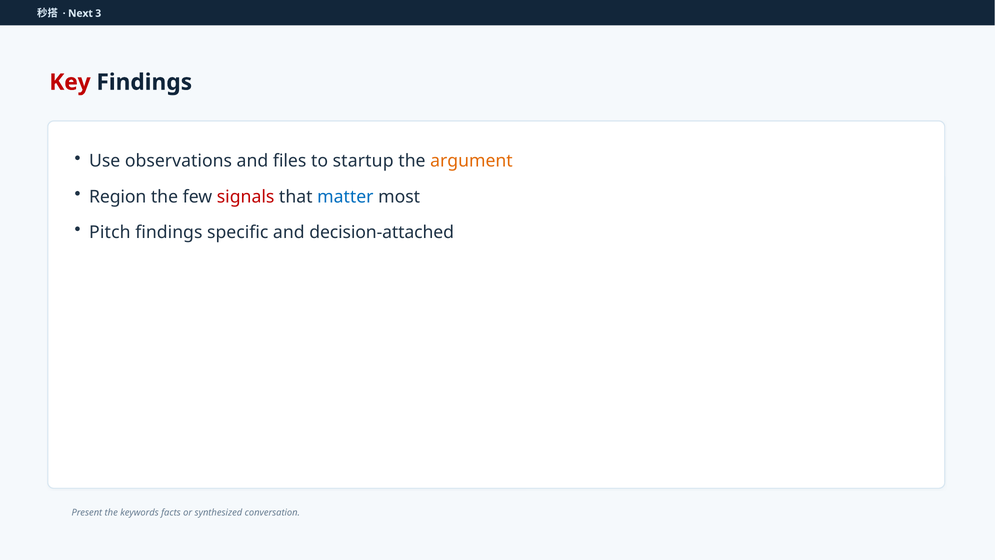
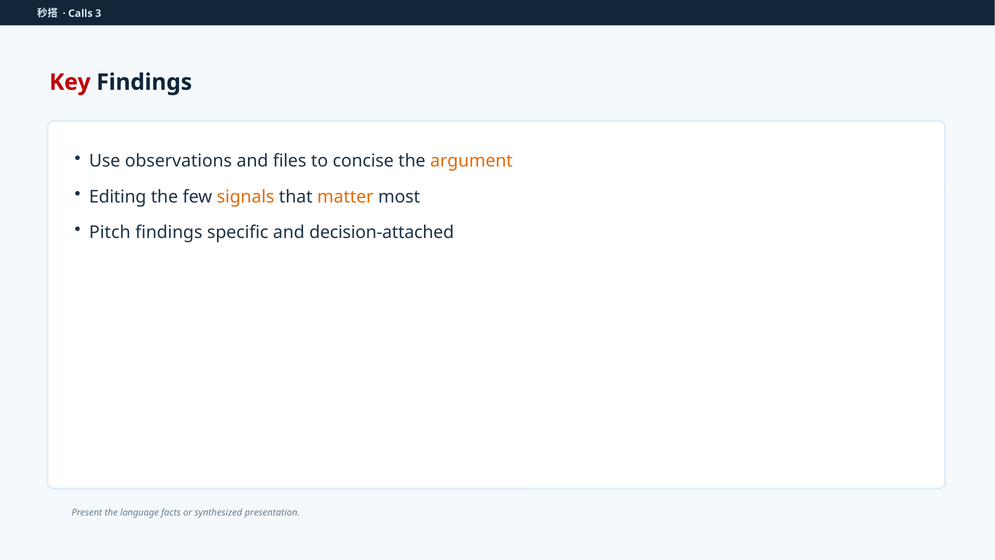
Next: Next -> Calls (80, 13)
startup: startup -> concise (363, 161)
Region: Region -> Editing (118, 197)
signals colour: red -> orange (246, 197)
matter colour: blue -> orange (345, 197)
keywords: keywords -> language (140, 513)
conversation: conversation -> presentation (272, 513)
